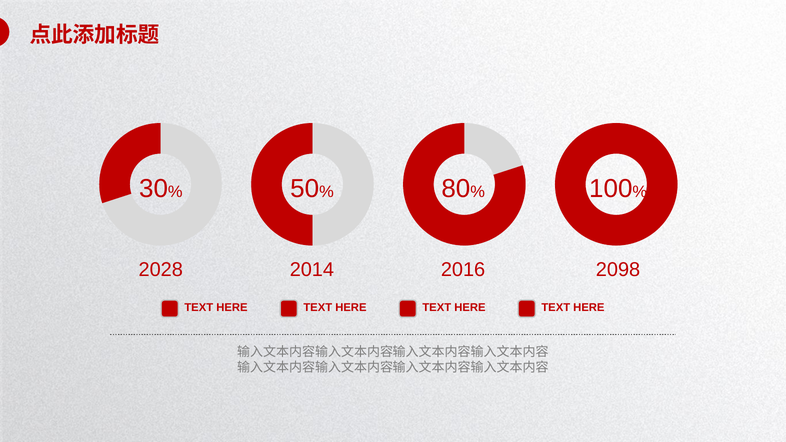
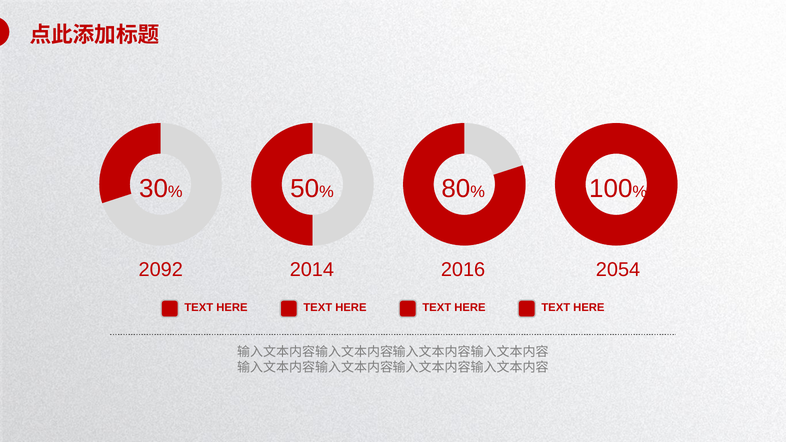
2028: 2028 -> 2092 (161, 270)
2098: 2098 -> 2054 (618, 270)
